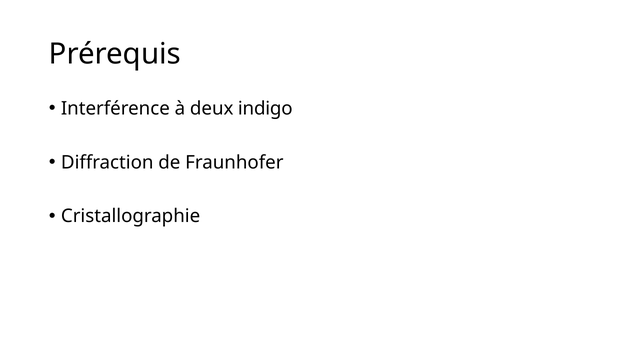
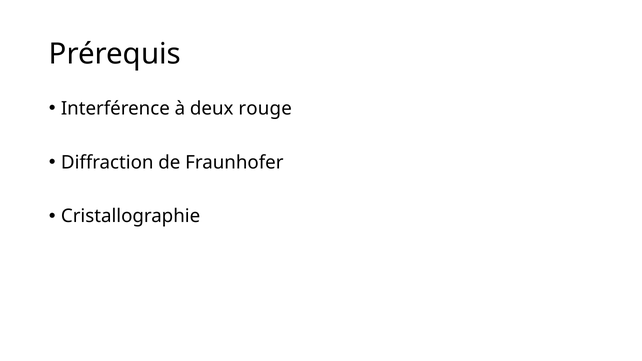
indigo: indigo -> rouge (265, 109)
